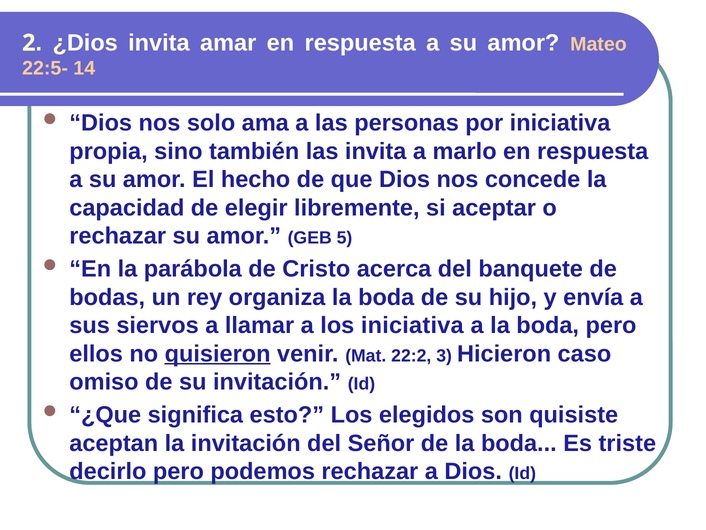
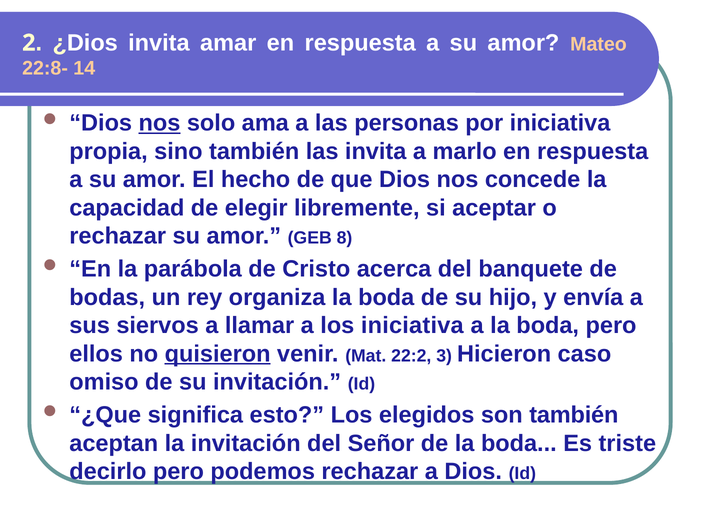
22:5-: 22:5- -> 22:8- (45, 68)
nos underline: none -> present (159, 123)
5: 5 -> 8 (345, 238)
son quisiste: quisiste -> también (574, 415)
